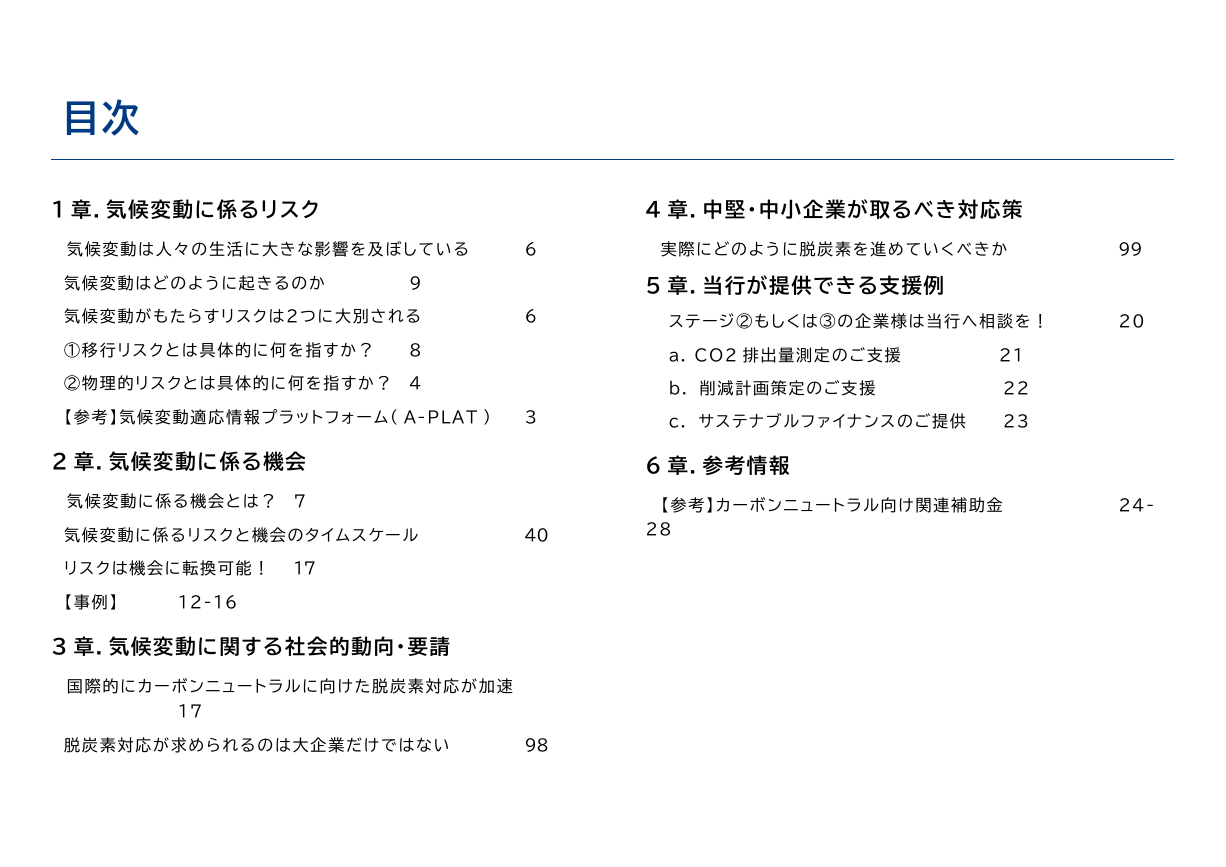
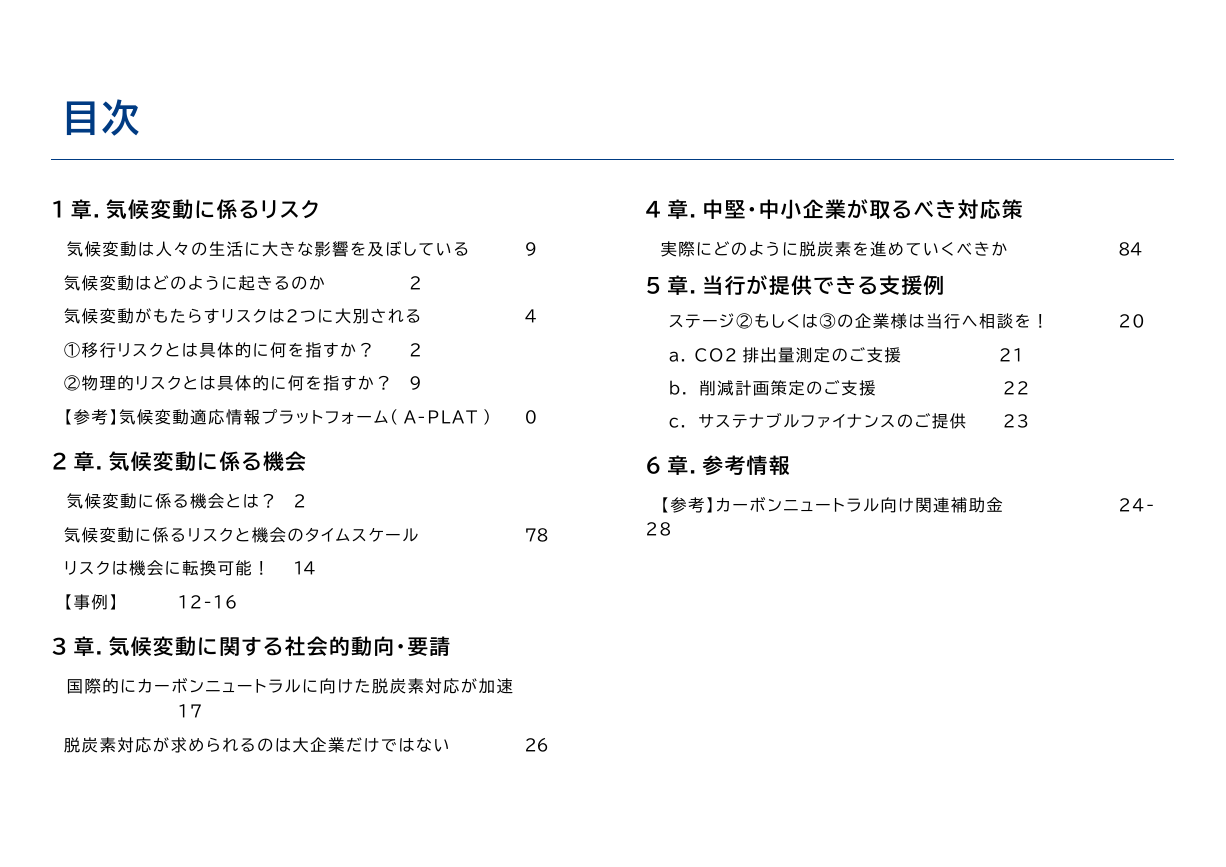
99: 99 -> 84 (1131, 250)
6: 6 -> 9 (531, 250)
9: 9 -> 2 (415, 284)
6: 6 -> 4 (531, 318)
8: 8 -> 2 (415, 351)
4: 4 -> 9 (415, 384)
3: 3 -> 0 (531, 418)
7: 7 -> 2 (300, 502)
40: 40 -> 78 (537, 536)
17: 17 -> 14 (305, 569)
98: 98 -> 26 (537, 746)
